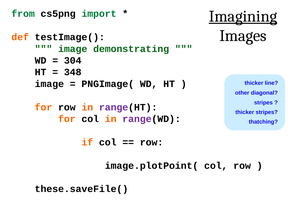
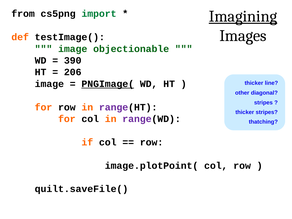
from colour: green -> black (23, 14)
demonstrating: demonstrating -> objectionable (131, 49)
304: 304 -> 390 (73, 60)
348: 348 -> 206 (73, 72)
PNGImage( underline: none -> present (108, 84)
these.saveFile(: these.saveFile( -> quilt.saveFile( (81, 189)
